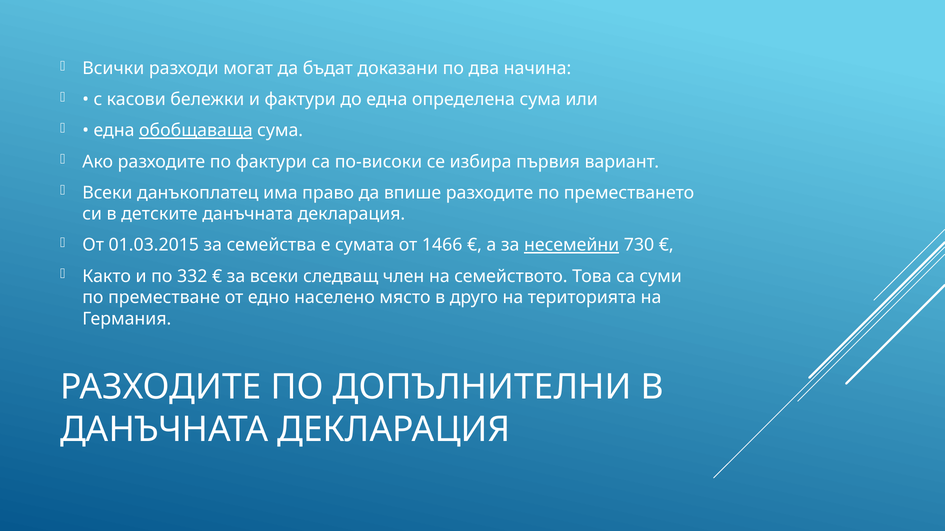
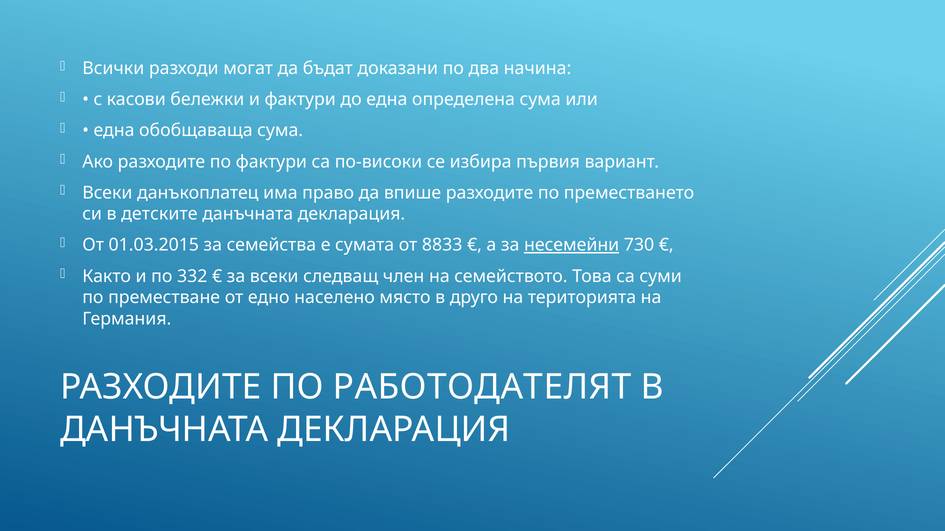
обобщаваща underline: present -> none (196, 131)
1466: 1466 -> 8833 (442, 245)
ДОПЪЛНИТЕЛНИ: ДОПЪЛНИТЕЛНИ -> РАБОТОДАТЕЛЯТ (482, 387)
